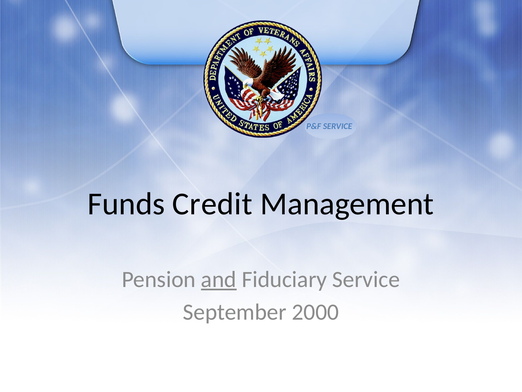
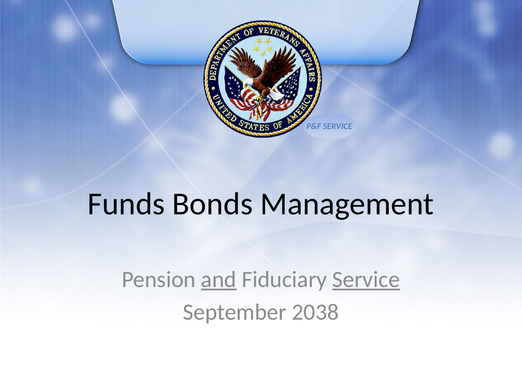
Credit: Credit -> Bonds (212, 204)
Service underline: none -> present (366, 279)
2000: 2000 -> 2038 (315, 312)
